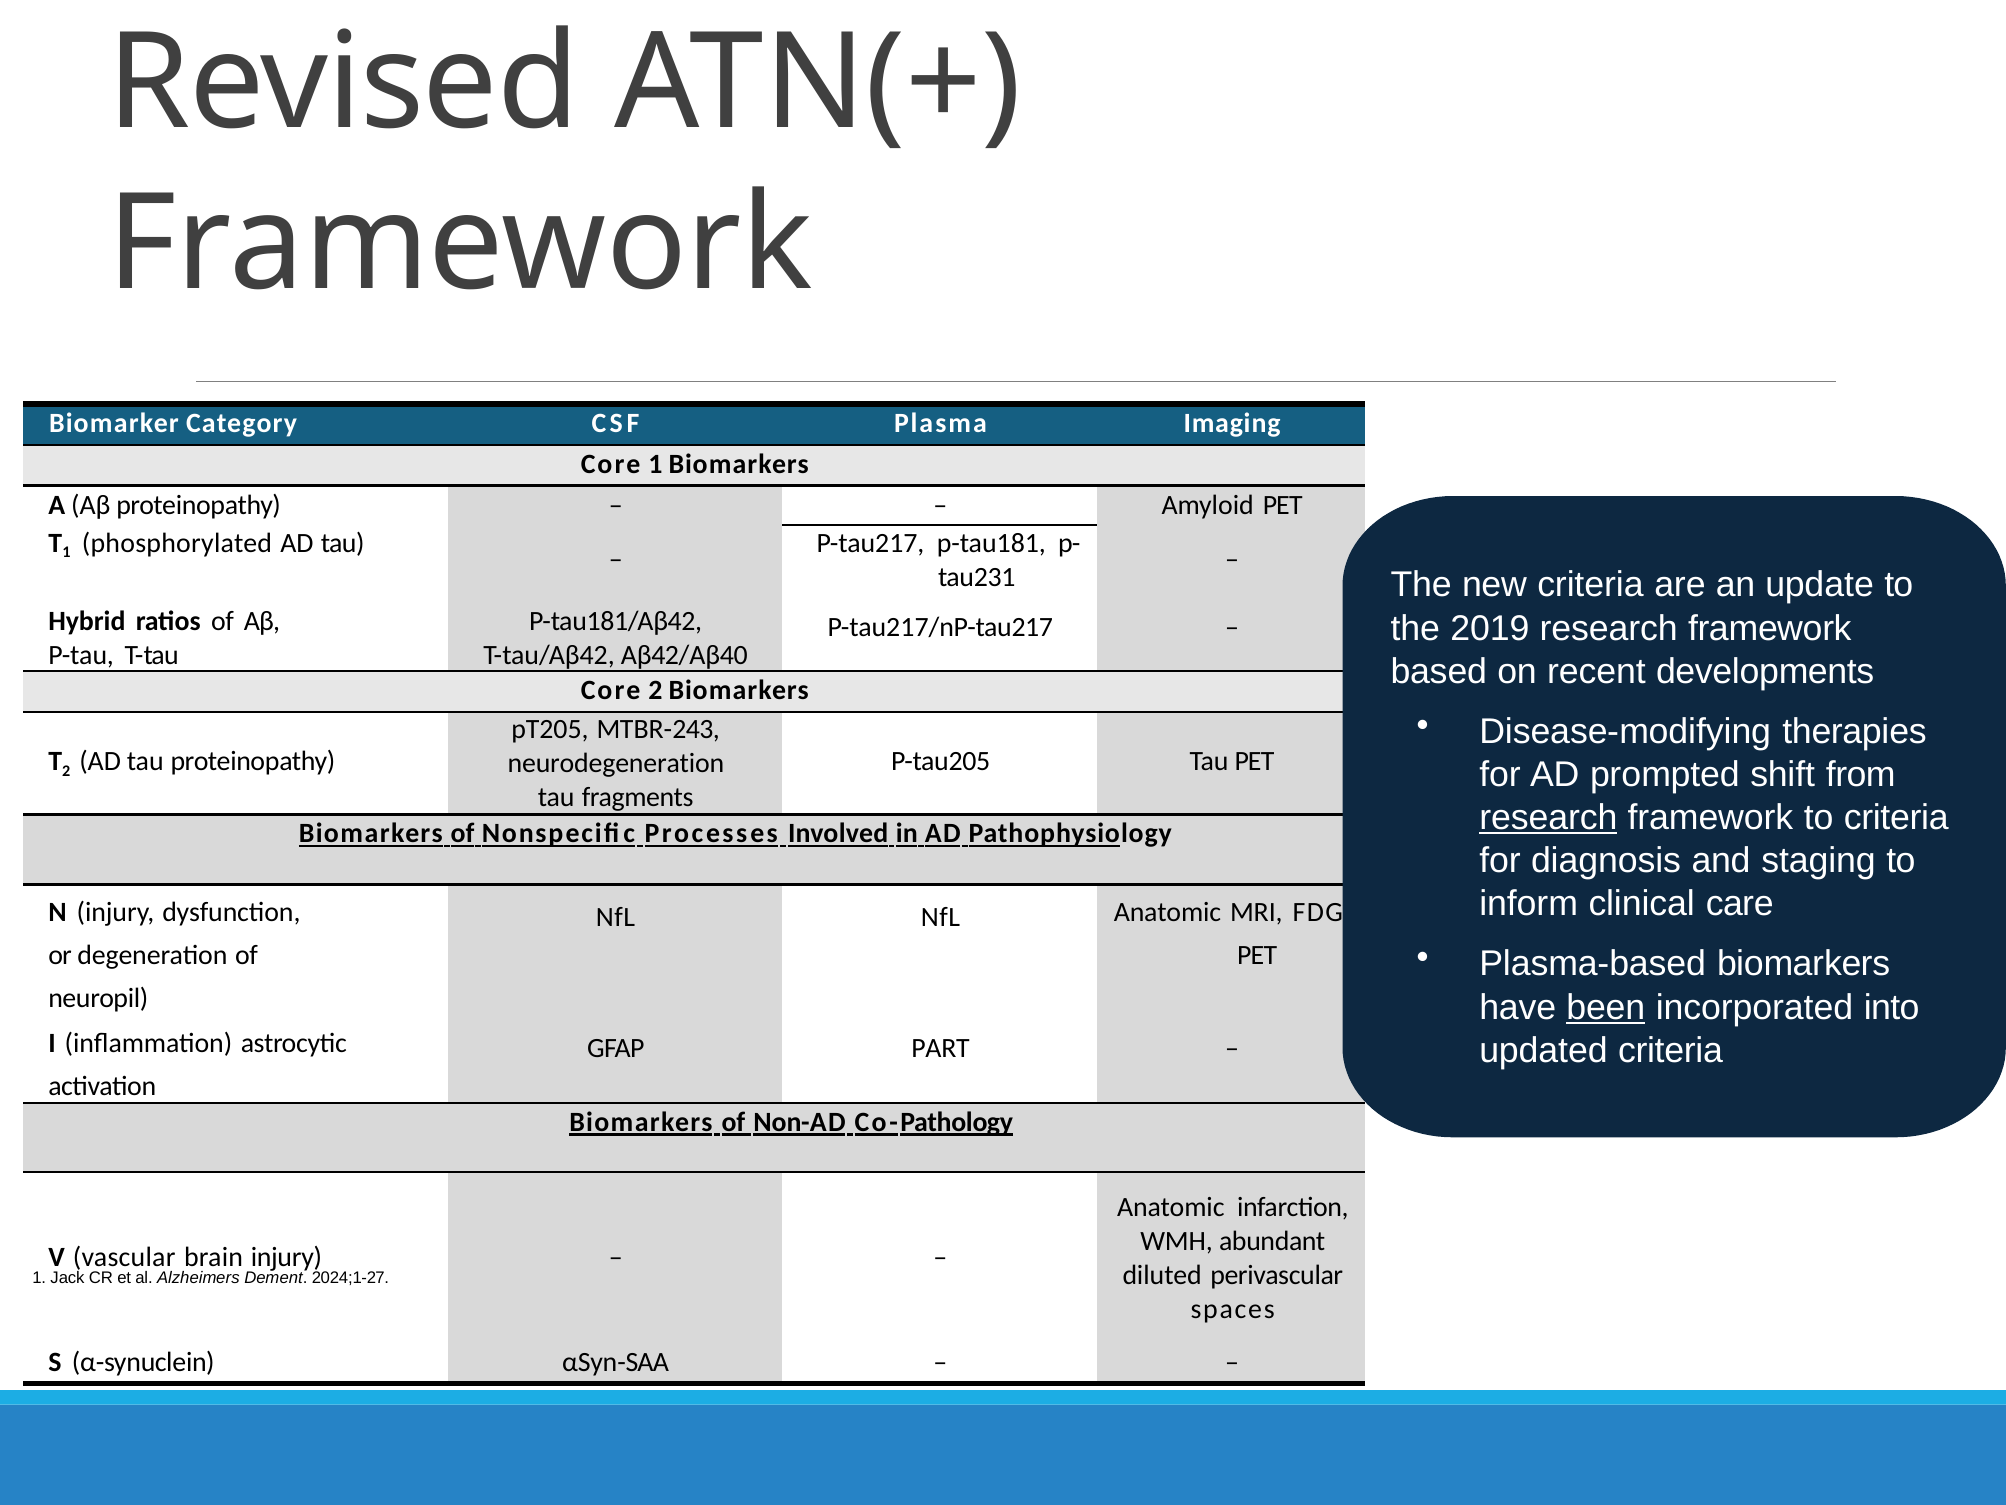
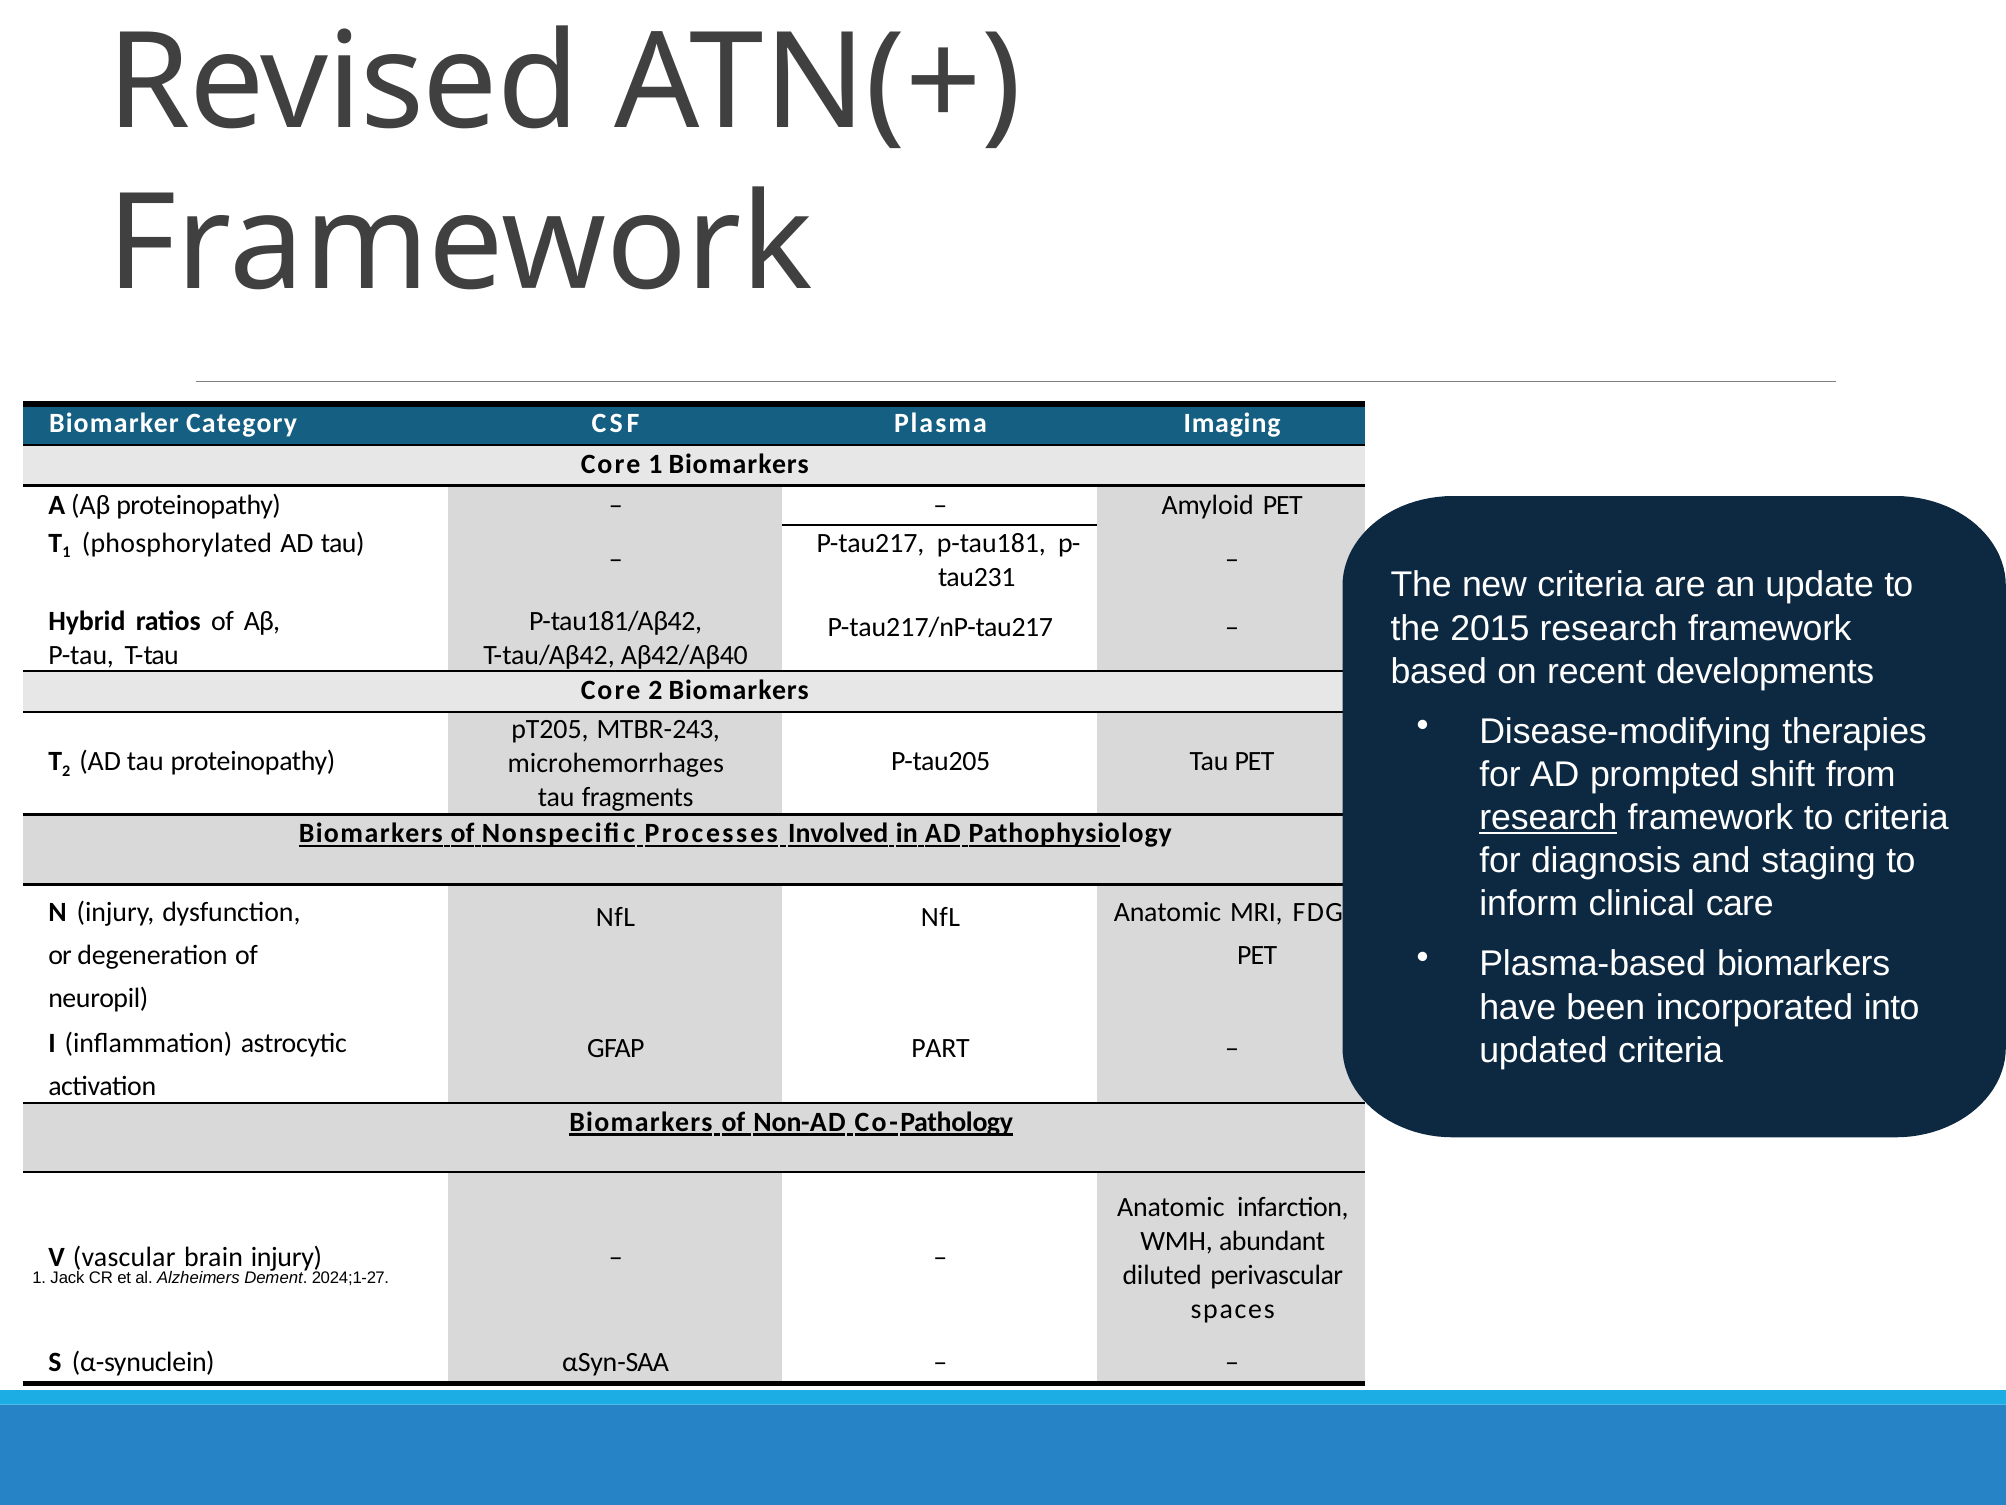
2019: 2019 -> 2015 (1490, 628)
neurodegeneration: neurodegeneration -> microhemorrhages (616, 763)
been underline: present -> none (1606, 1007)
